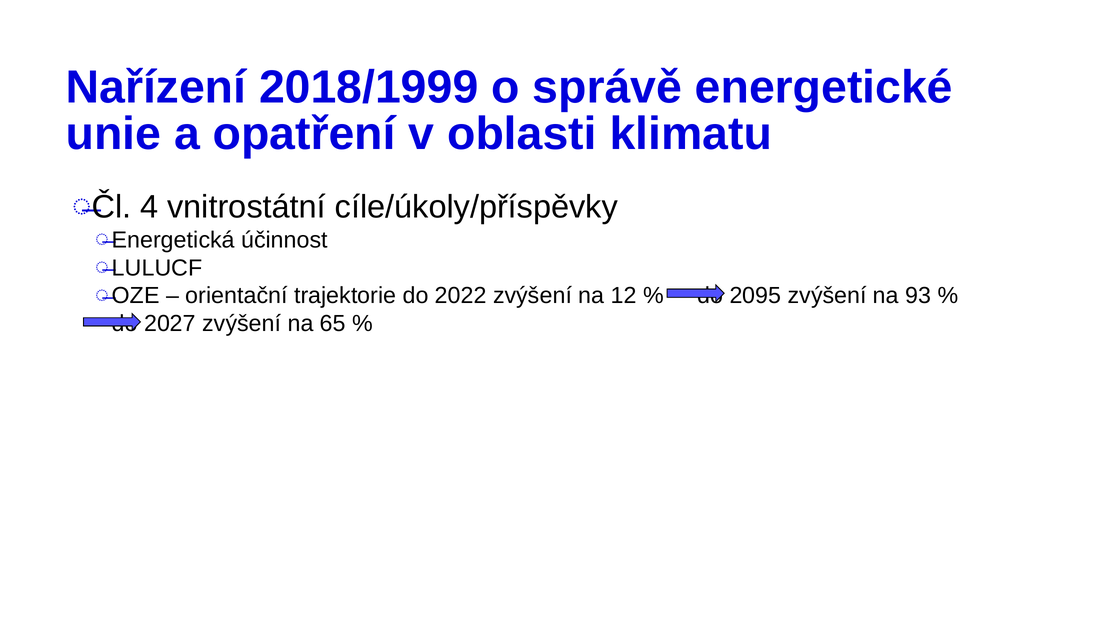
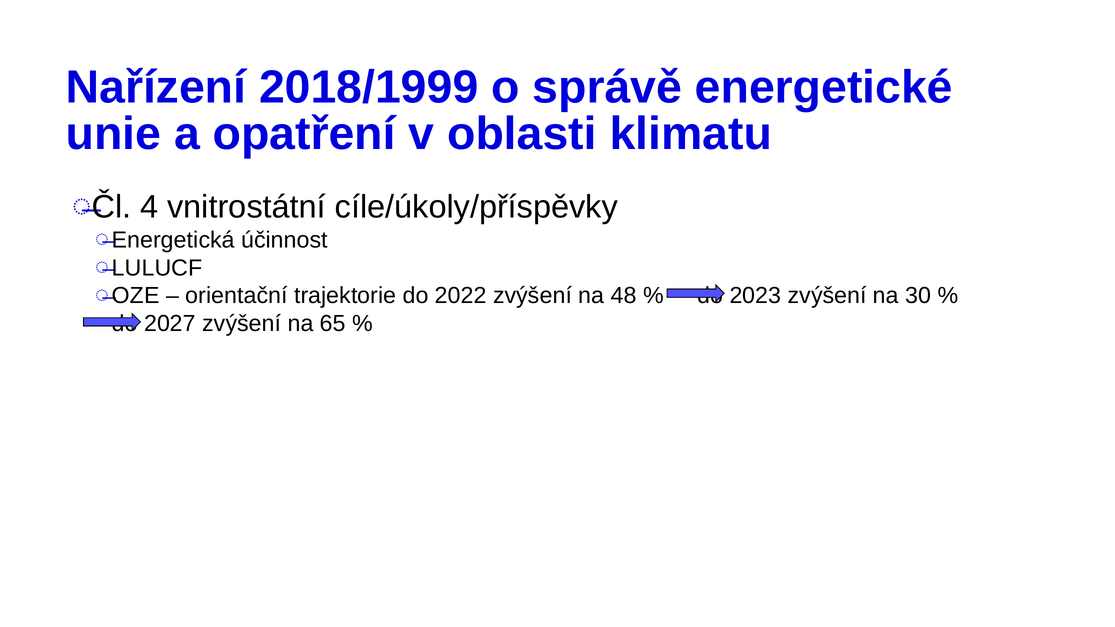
12: 12 -> 48 (624, 296)
2095: 2095 -> 2023 (755, 296)
93: 93 -> 30 (918, 296)
